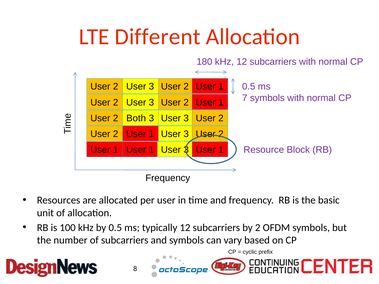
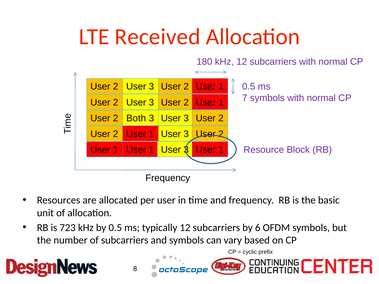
Different: Different -> Received (158, 37)
100: 100 -> 723 (68, 228)
by 2: 2 -> 6 (258, 228)
